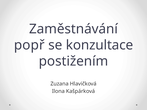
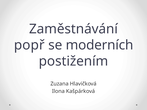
konzultace: konzultace -> moderních (100, 45)
